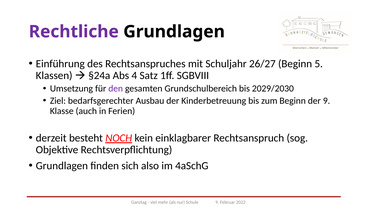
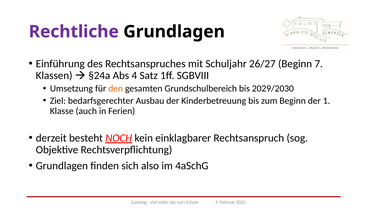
5: 5 -> 7 (319, 64)
den colour: purple -> orange (116, 89)
der 9: 9 -> 1 (327, 101)
